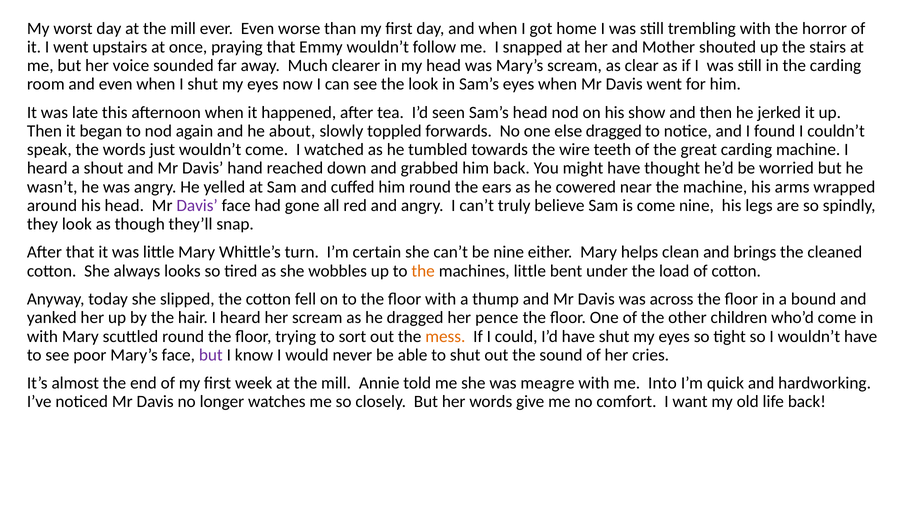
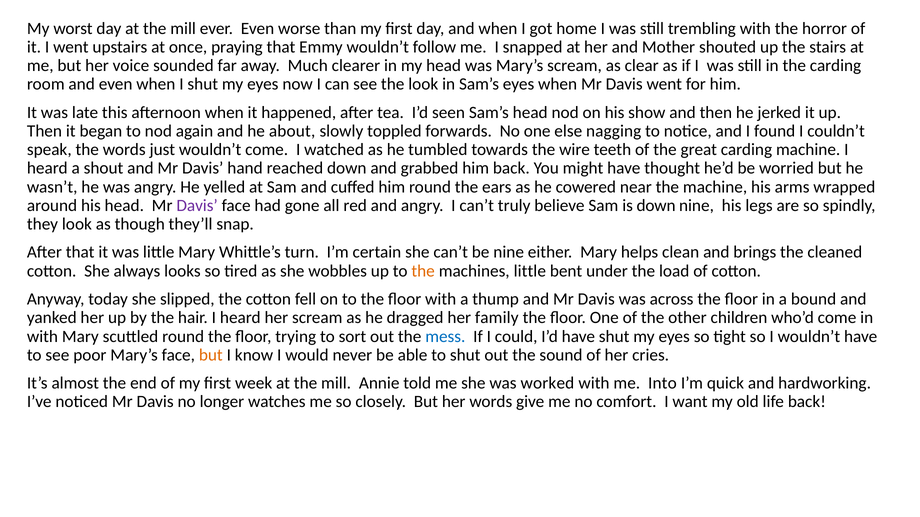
else dragged: dragged -> nagging (614, 131)
is come: come -> down (656, 206)
pence: pence -> family (497, 318)
mess colour: orange -> blue (445, 337)
but colour: purple -> orange (211, 355)
meagre: meagre -> worked (547, 384)
